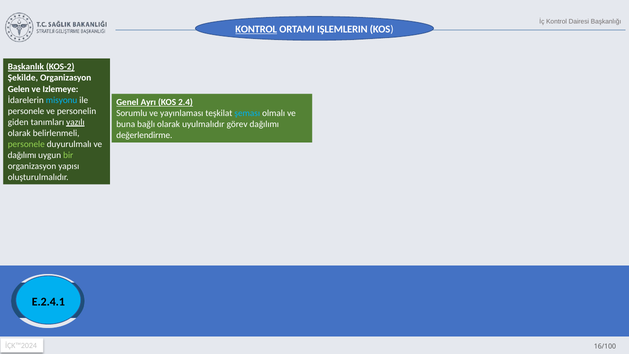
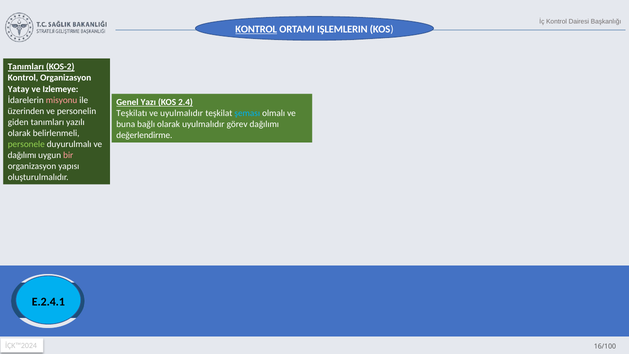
Başkanlık: Başkanlık -> Tanımları (26, 67)
Şekilde: Şekilde -> Kontrol (23, 78)
Gelen: Gelen -> Yatay (19, 89)
misyonu colour: light blue -> pink (62, 100)
Ayrı: Ayrı -> Yazı (148, 102)
personele: personele -> üzerinden (26, 111)
Sorumlu: Sorumlu -> Teşkilatı (132, 113)
ve yayınlaması: yayınlaması -> uyulmalıdır (182, 113)
yazılı underline: present -> none (75, 122)
bir colour: light green -> pink (68, 155)
